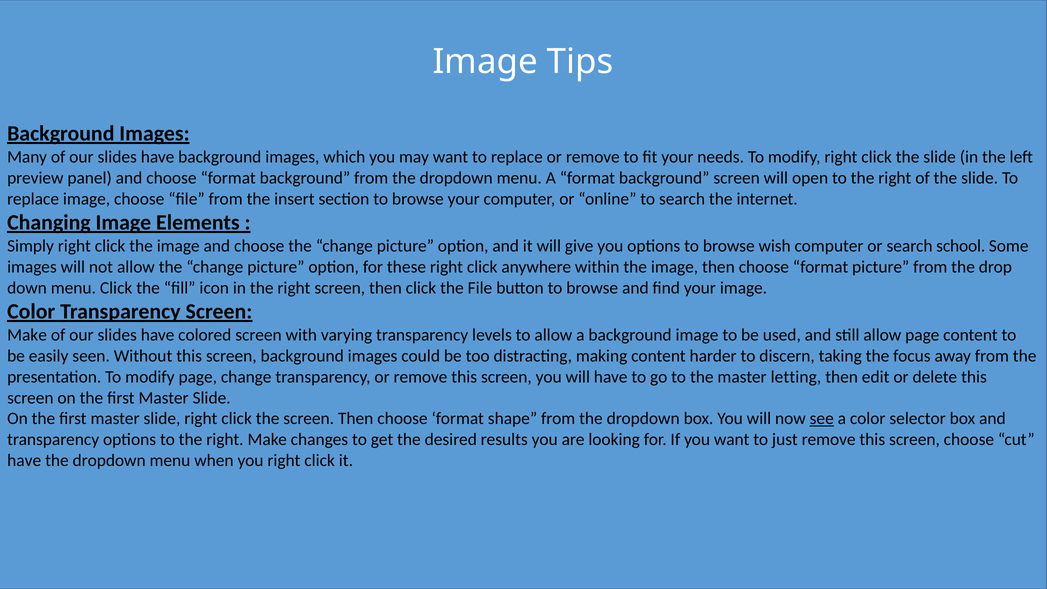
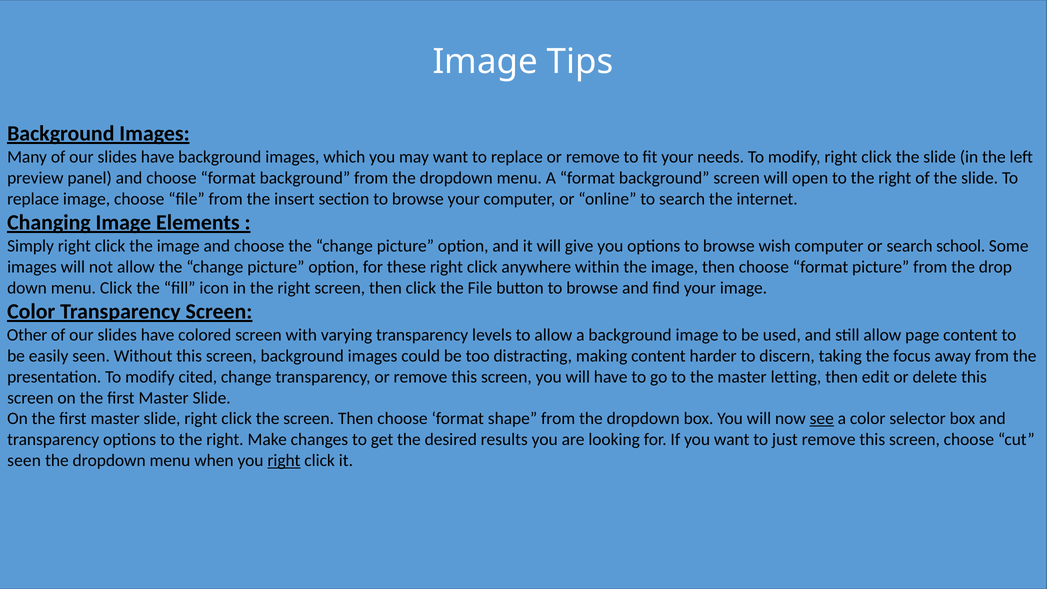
Make: Make -> Other (27, 335)
modify page: page -> cited (198, 377)
have: have -> seen (24, 461)
right underline: none -> present (284, 461)
